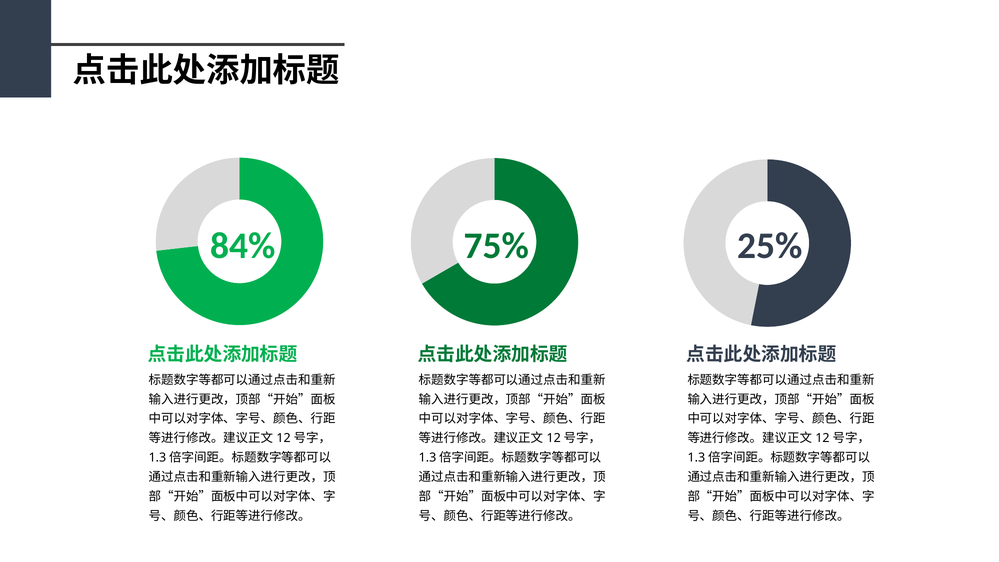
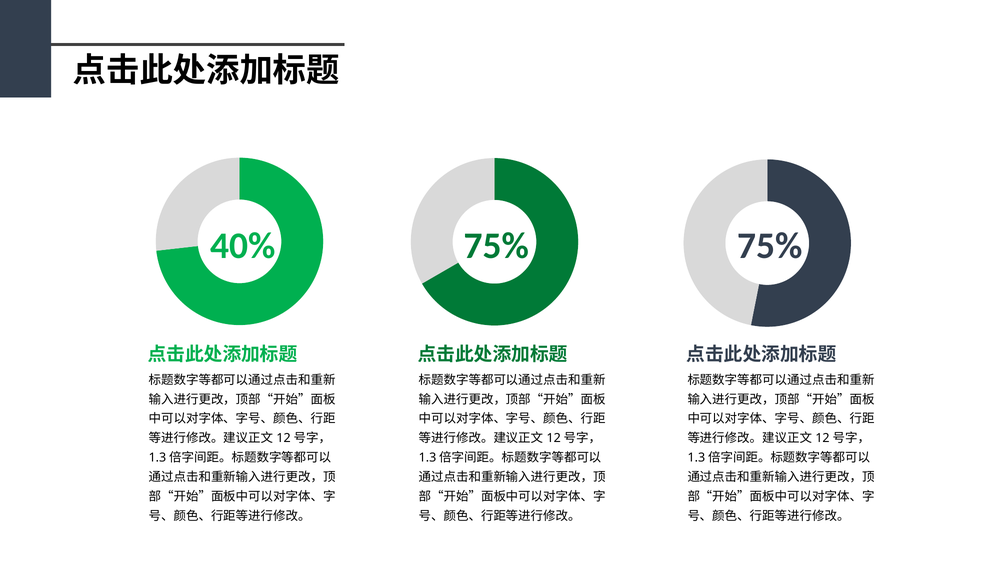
84%: 84% -> 40% (243, 246)
75% 25%: 25% -> 75% (770, 246)
